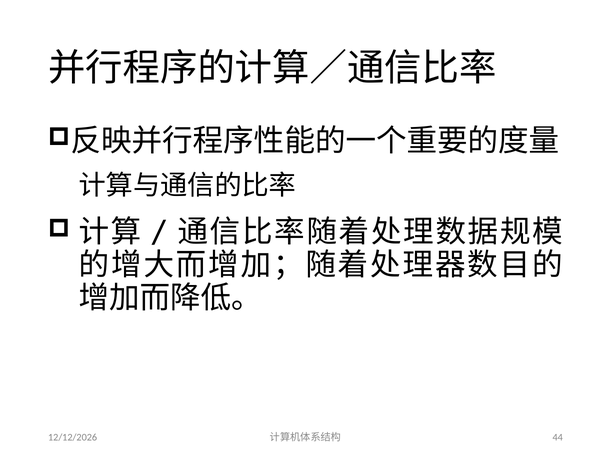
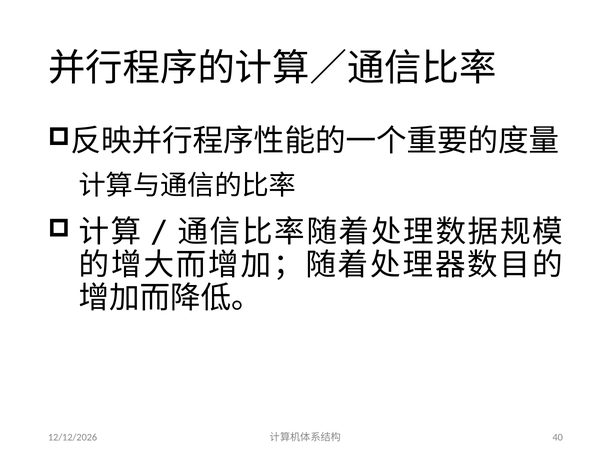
44: 44 -> 40 (558, 438)
